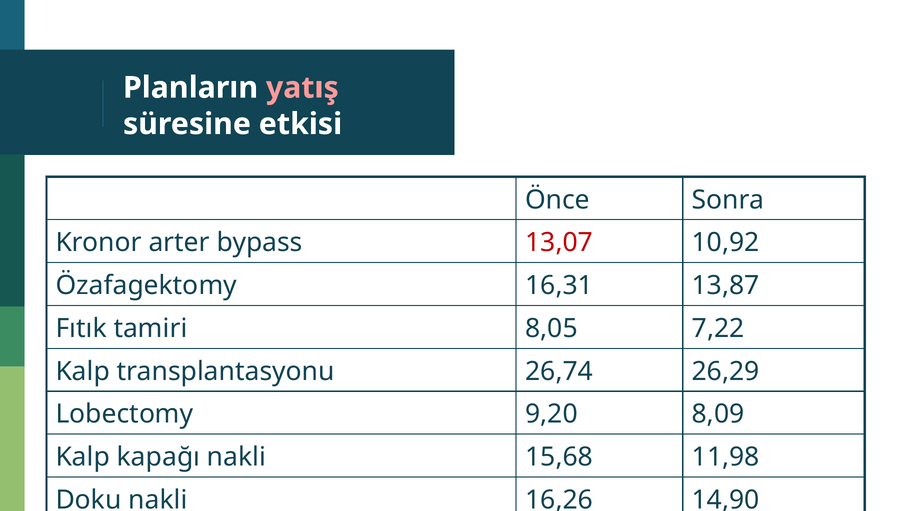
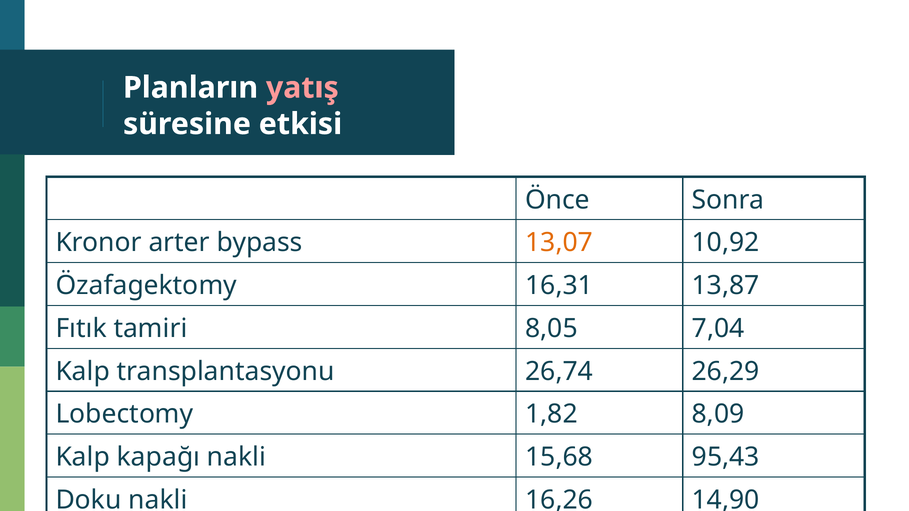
13,07 colour: red -> orange (559, 243)
7,22: 7,22 -> 7,04 (718, 329)
9,20: 9,20 -> 1,82 (552, 414)
11,98: 11,98 -> 95,43 (726, 457)
